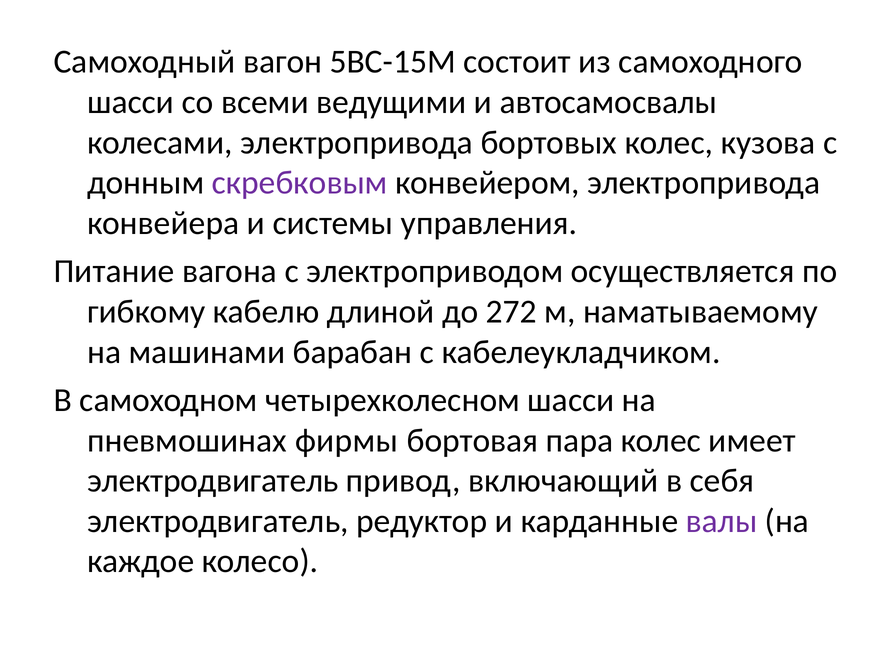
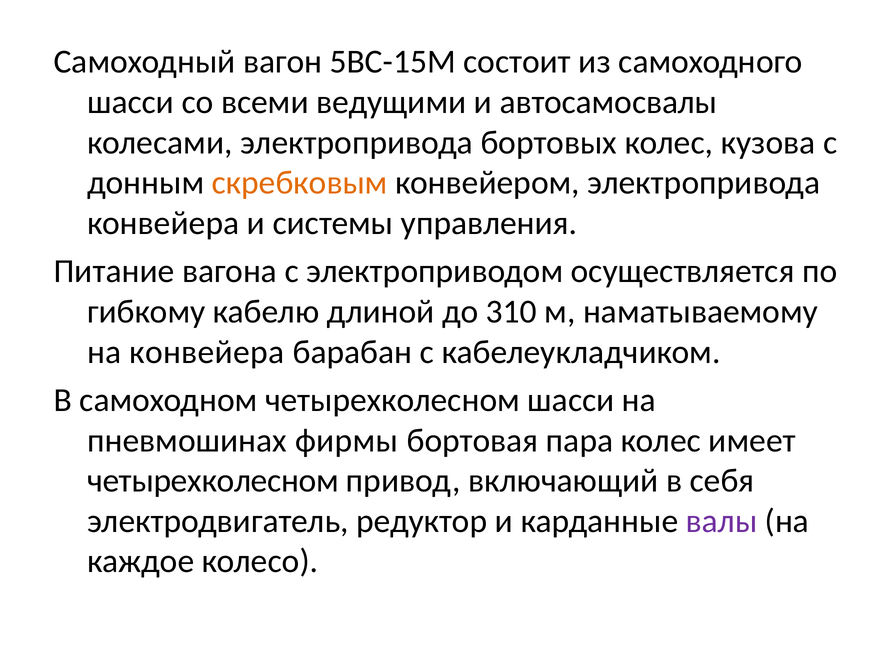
скребковым colour: purple -> orange (300, 183)
272: 272 -> 310 (511, 312)
на машинами: машинами -> конвейера (207, 352)
электродвигатель: электродвигатель -> четырехколесном (213, 481)
